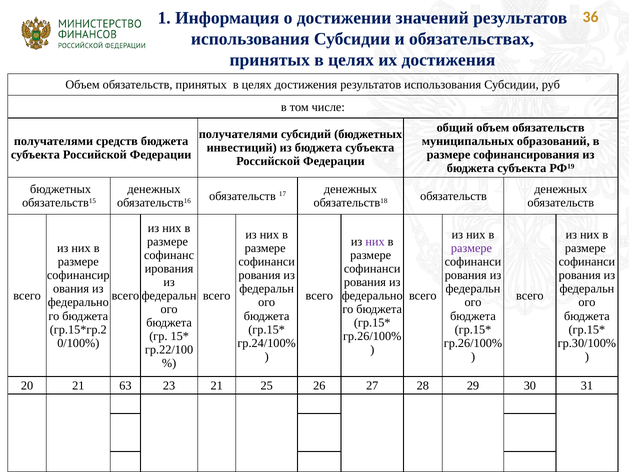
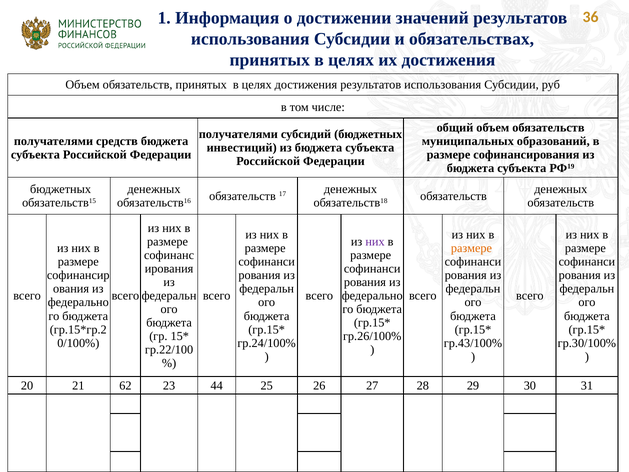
размере colour: purple -> orange (471, 248)
гр.26/100%: гр.26/100% -> гр.43/100% (473, 343)
63: 63 -> 62 (125, 385)
23 21: 21 -> 44 (217, 385)
